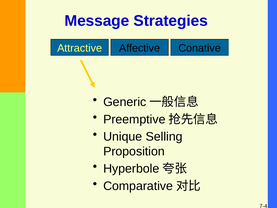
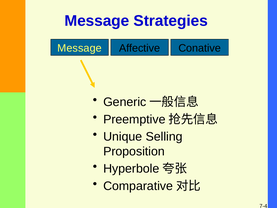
Attractive: Attractive -> Message (80, 48)
